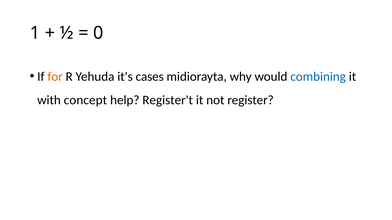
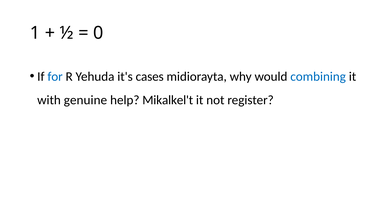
for colour: orange -> blue (55, 77)
concept: concept -> genuine (85, 100)
Register't: Register't -> Mikalkel't (168, 100)
